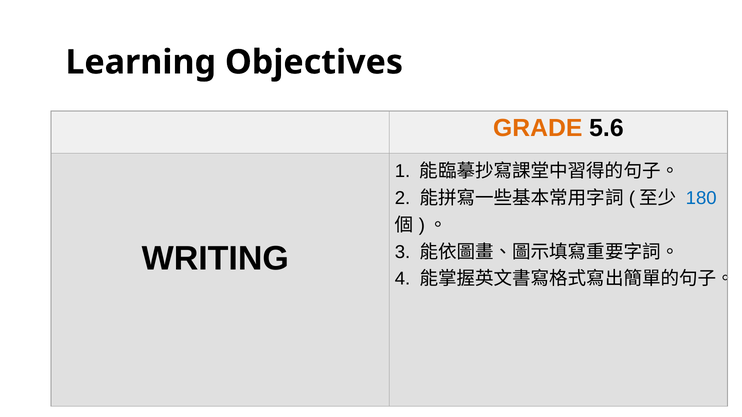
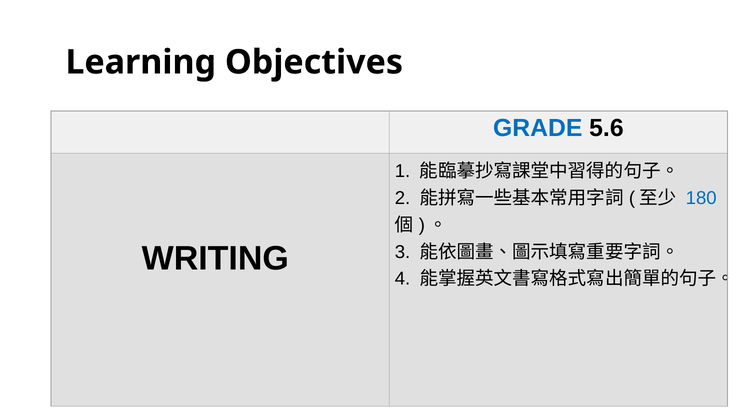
GRADE colour: orange -> blue (538, 128)
